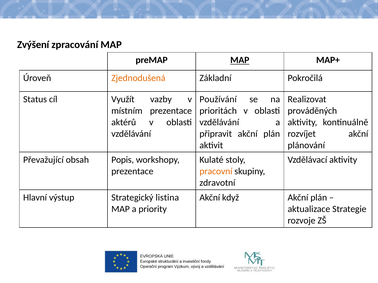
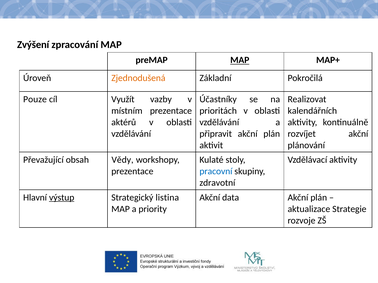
Status: Status -> Pouze (35, 100)
Používání: Používání -> Účastníky (218, 100)
prováděných: prováděných -> kalendářních (312, 111)
Popis: Popis -> Vědy (123, 160)
pracovní colour: orange -> blue (216, 172)
výstup underline: none -> present (62, 198)
když: když -> data (231, 198)
